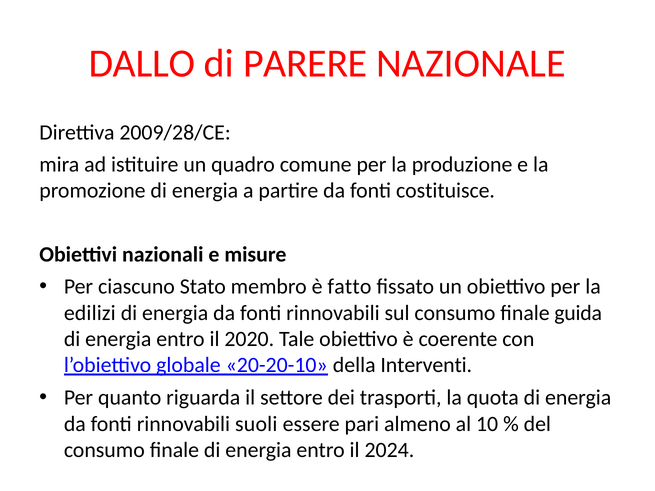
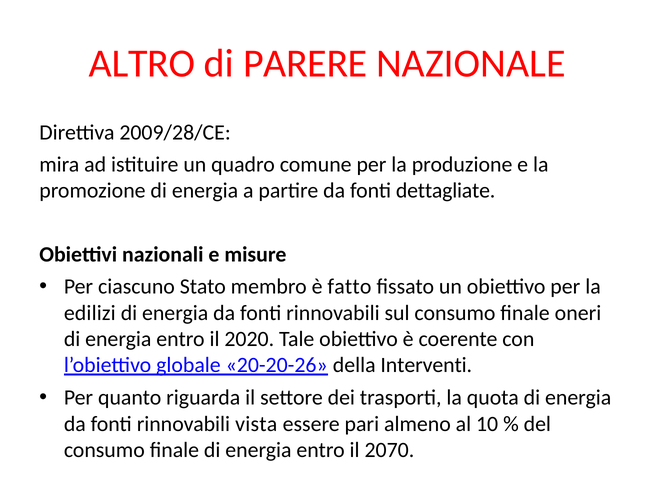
DALLO: DALLO -> ALTRO (142, 63)
costituisce: costituisce -> dettagliate (446, 191)
guida: guida -> oneri (578, 313)
20-20-10: 20-20-10 -> 20-20-26 (277, 365)
suoli: suoli -> vista (256, 424)
2024: 2024 -> 2070 (389, 450)
